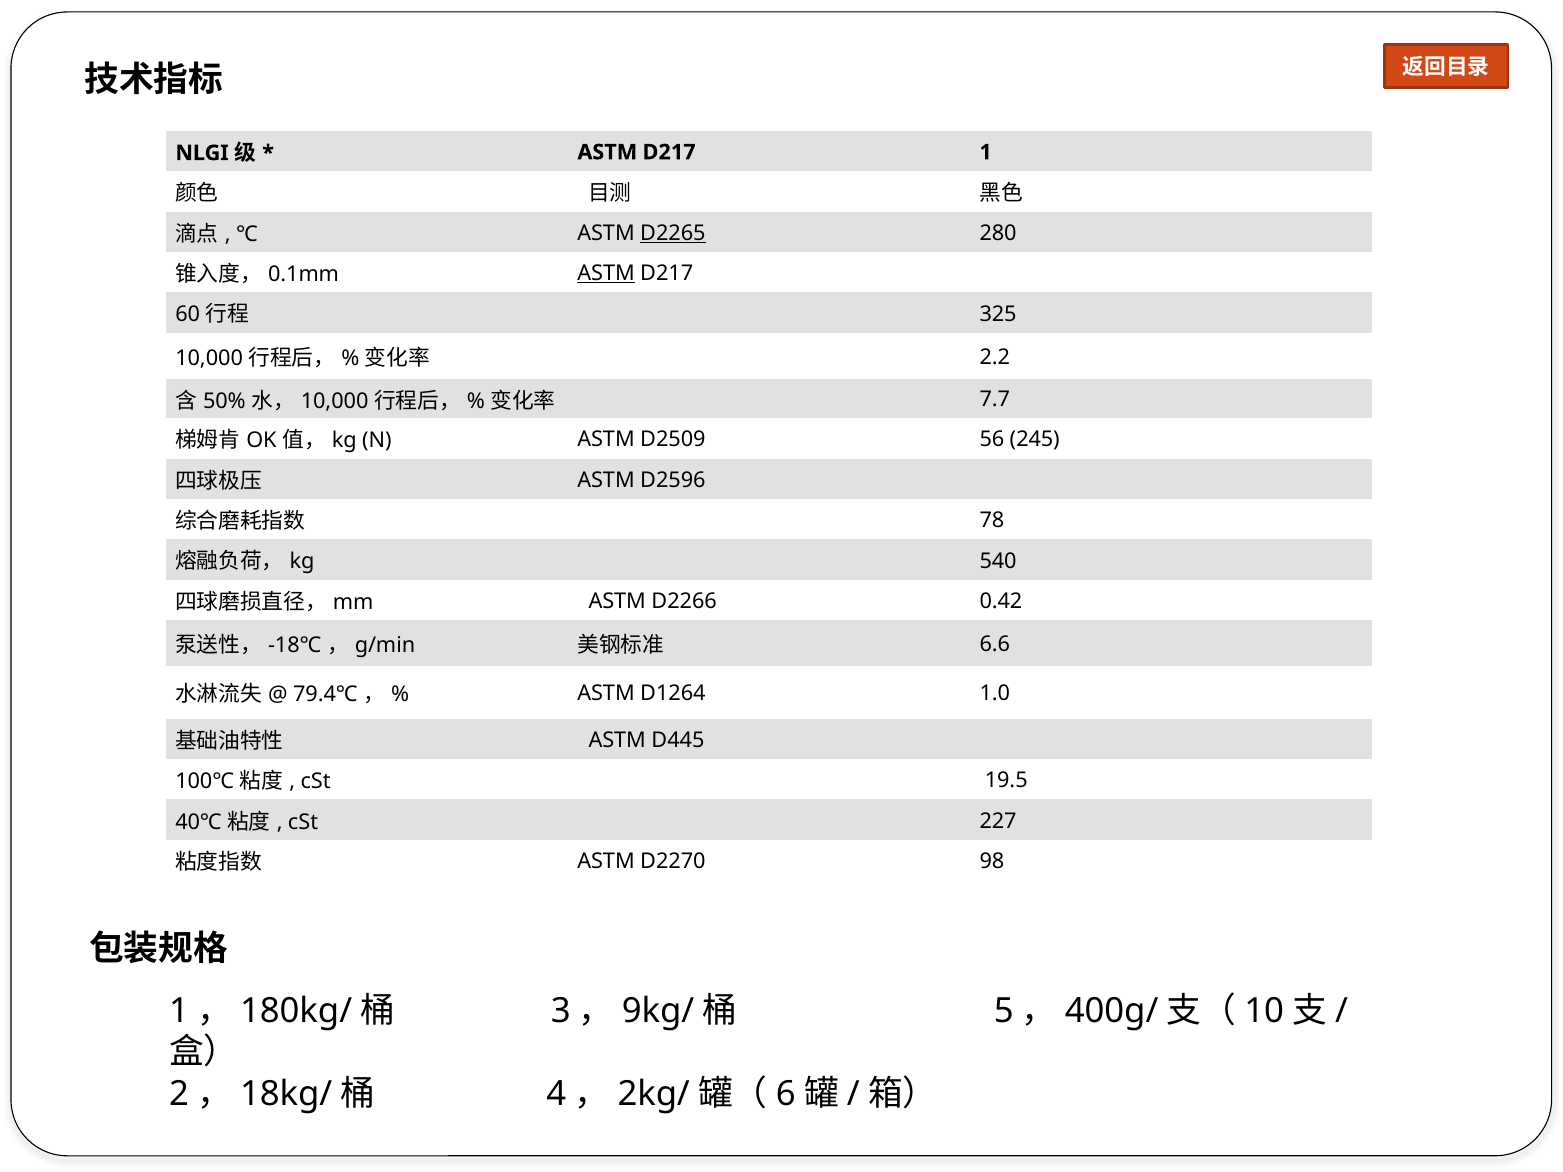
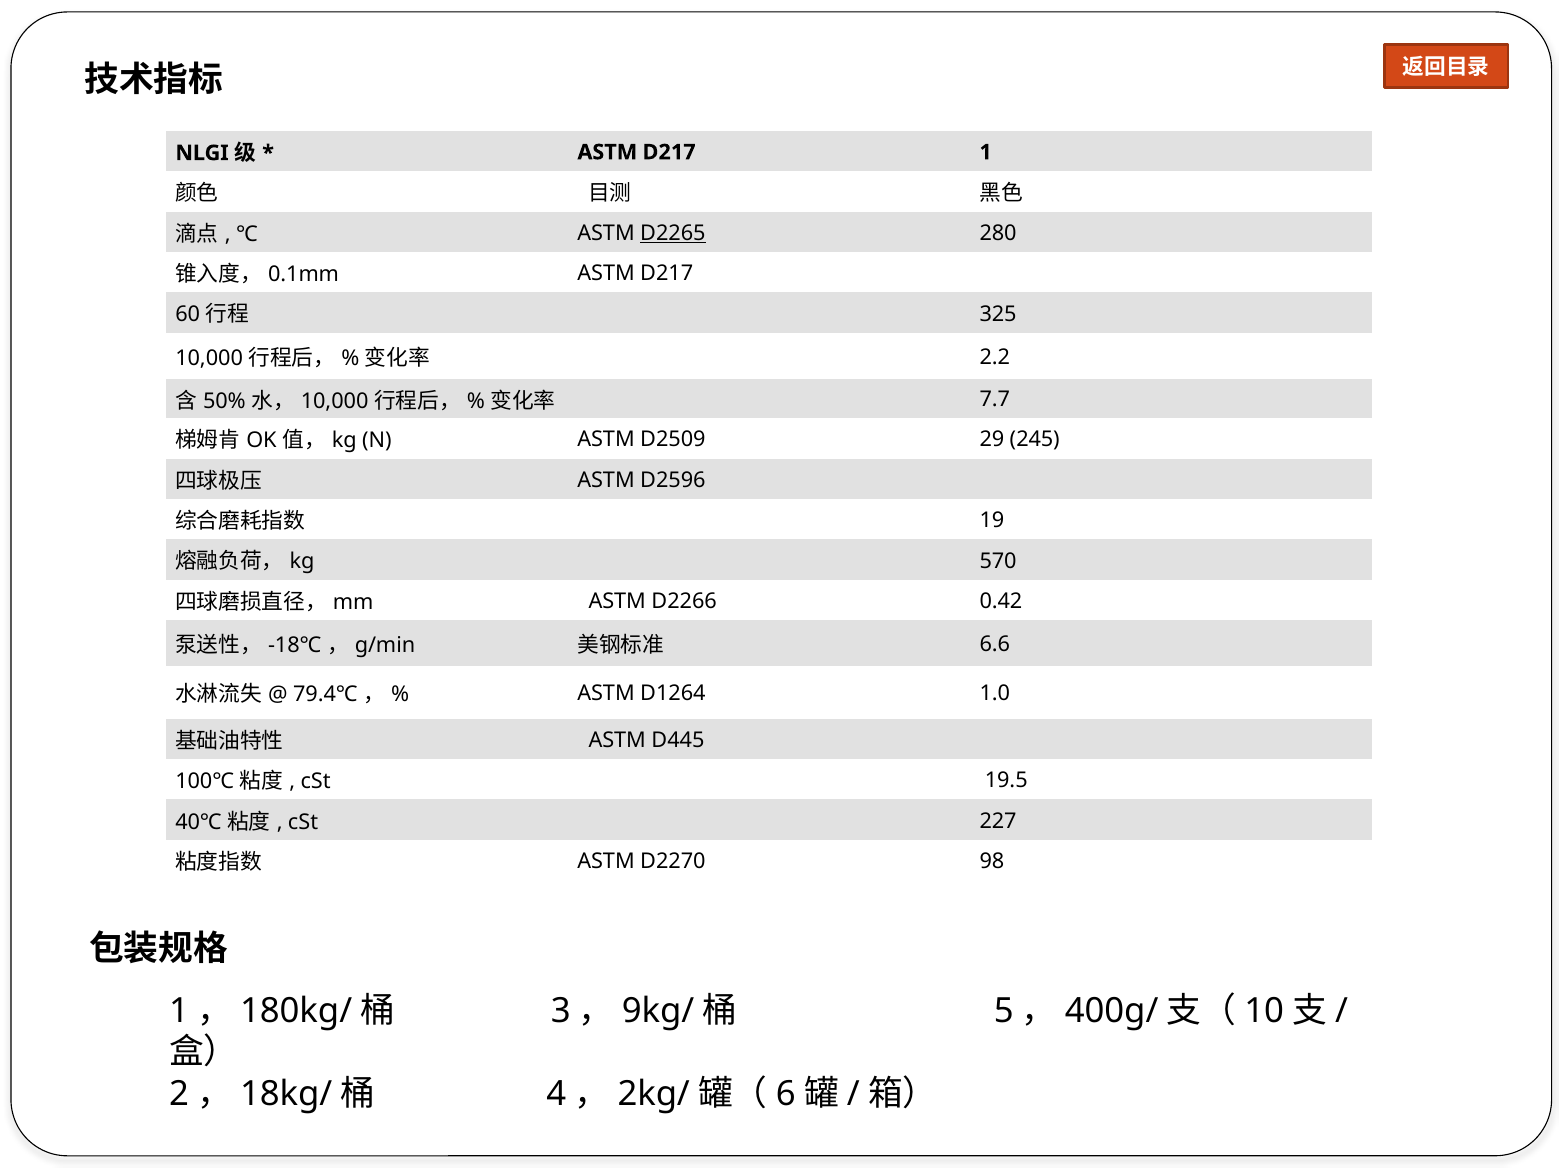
ASTM underline: present -> none (606, 273)
56: 56 -> 29 (992, 440)
78: 78 -> 19 (992, 521)
540: 540 -> 570 (998, 561)
